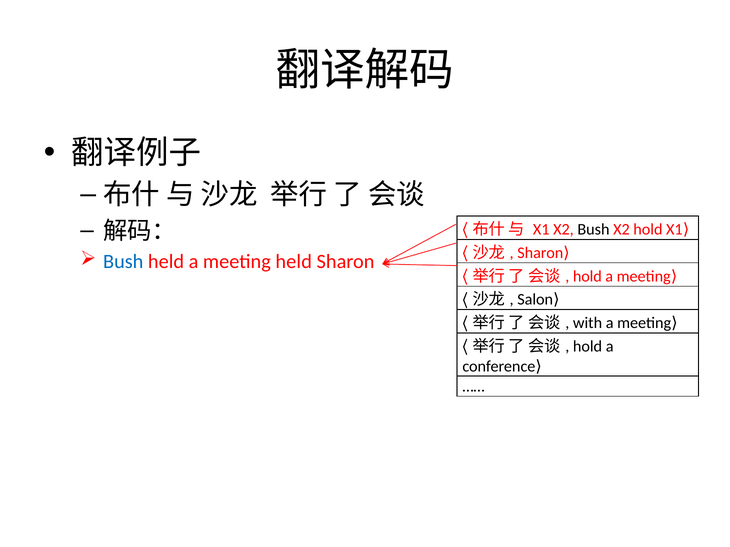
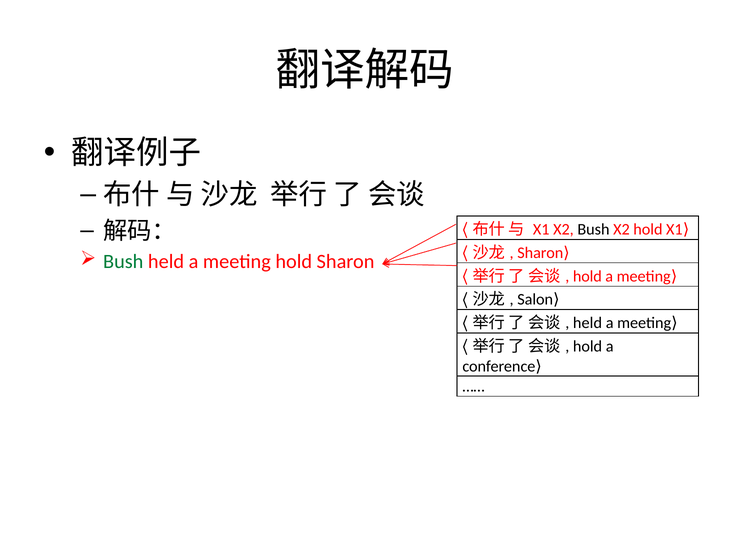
Bush colour: blue -> green (123, 262)
meeting held: held -> hold (294, 262)
with: with -> held (588, 323)
